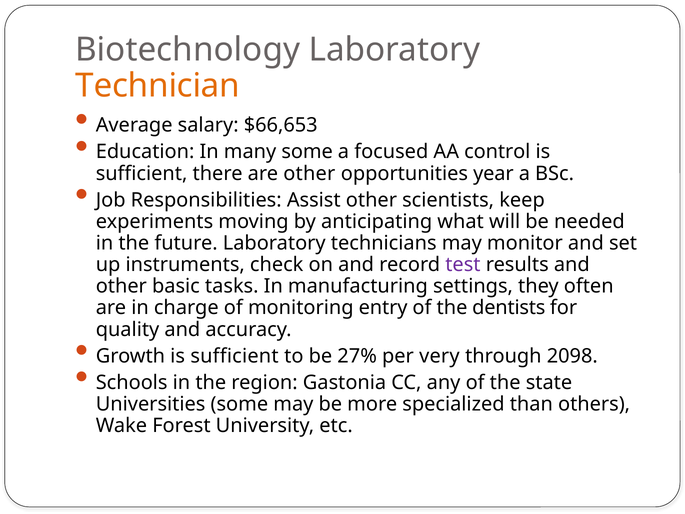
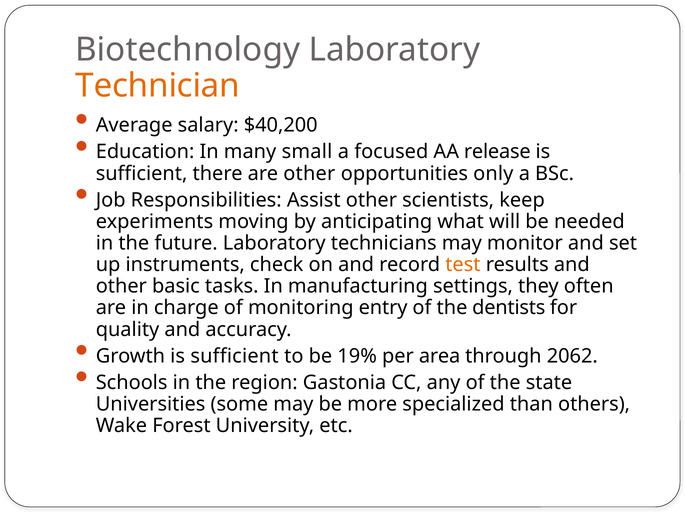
$66,653: $66,653 -> $40,200 (281, 125)
many some: some -> small (307, 152)
control: control -> release (497, 152)
year: year -> only (493, 173)
test colour: purple -> orange (463, 265)
27%: 27% -> 19% (357, 356)
very: very -> area (440, 356)
2098: 2098 -> 2062 (572, 356)
